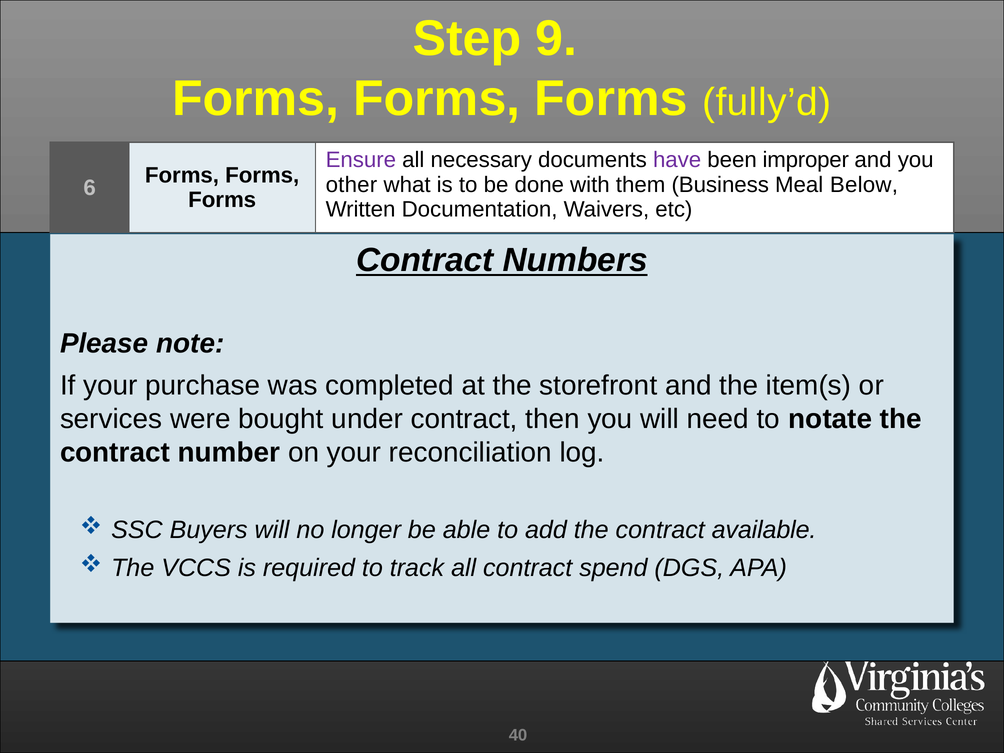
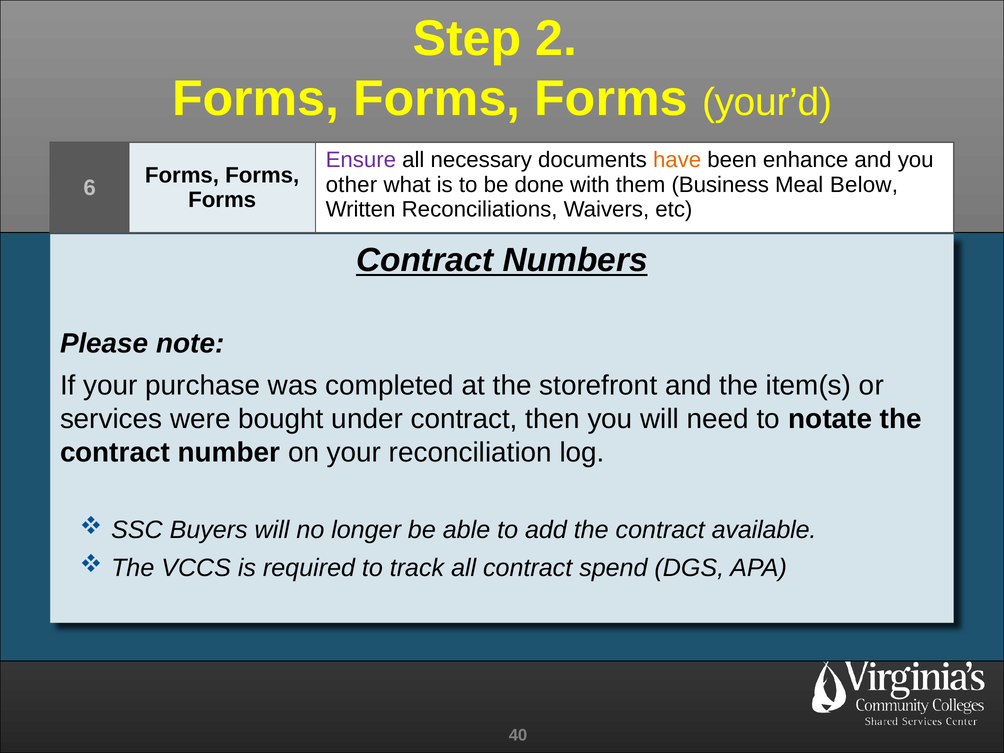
9: 9 -> 2 (556, 39)
fully’d: fully’d -> your’d (767, 102)
have colour: purple -> orange (677, 160)
improper: improper -> enhance (806, 160)
Documentation: Documentation -> Reconciliations (480, 210)
